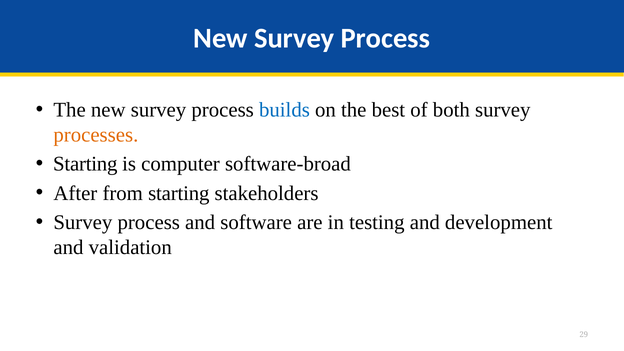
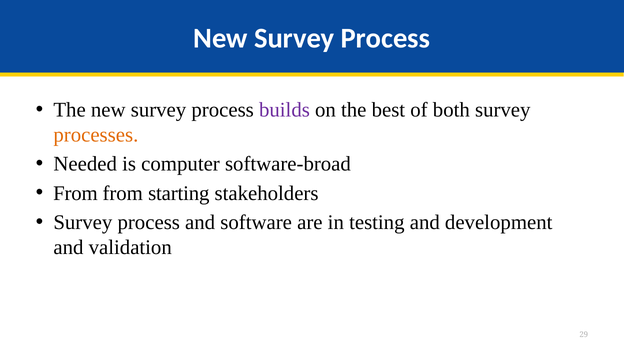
builds colour: blue -> purple (284, 110)
Starting: Starting -> Needed (85, 164)
After: After -> From (75, 193)
